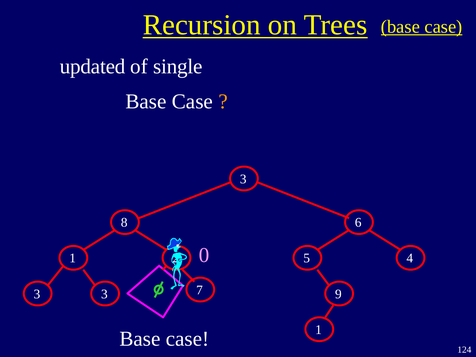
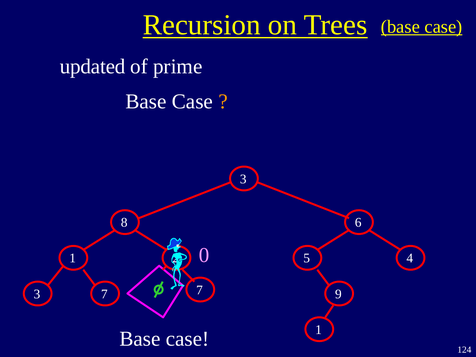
single: single -> prime (178, 67)
3 3: 3 -> 7 (104, 294)
